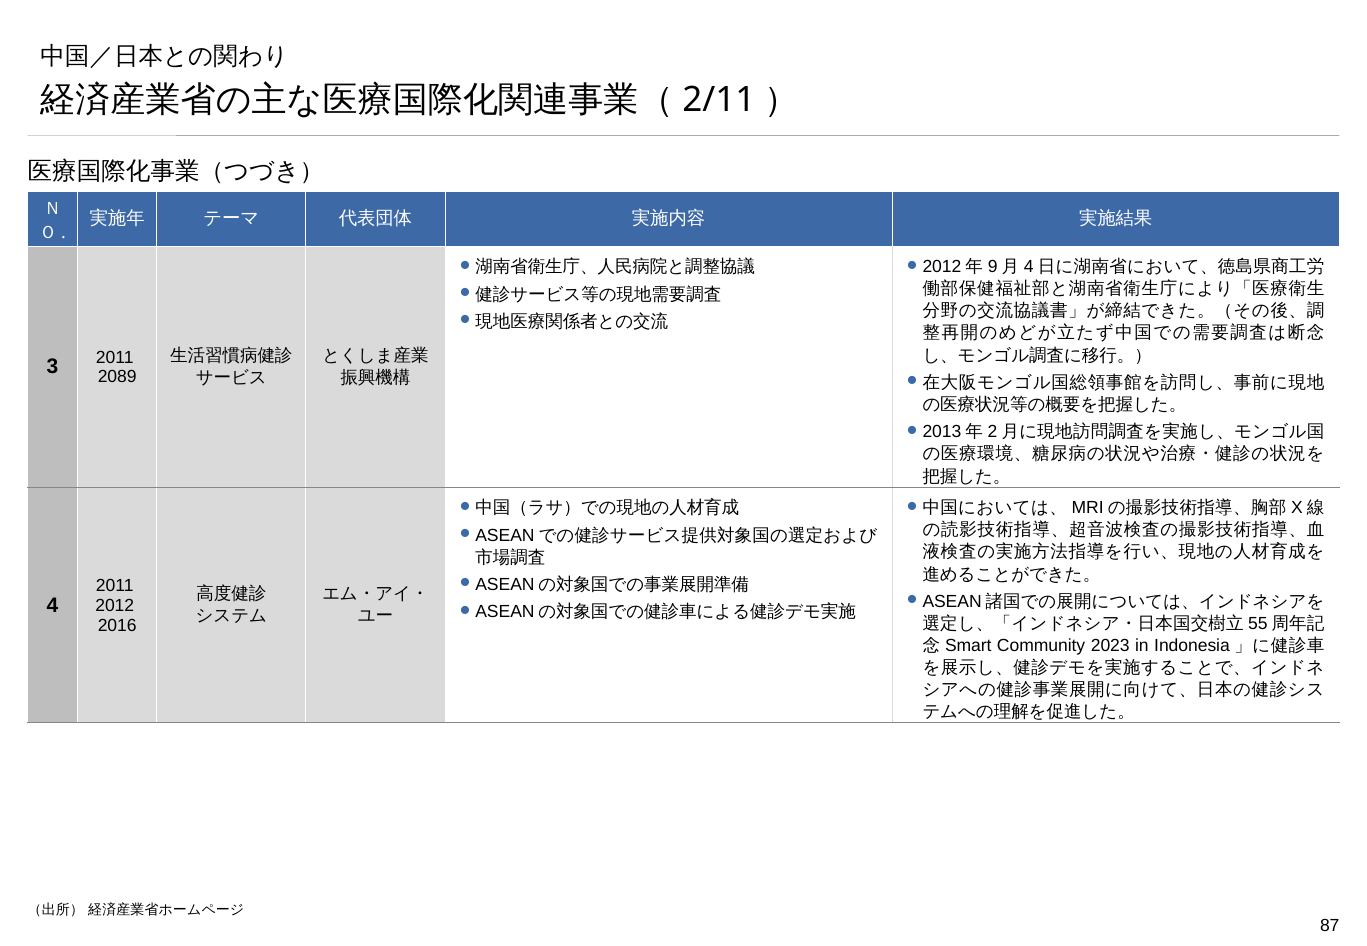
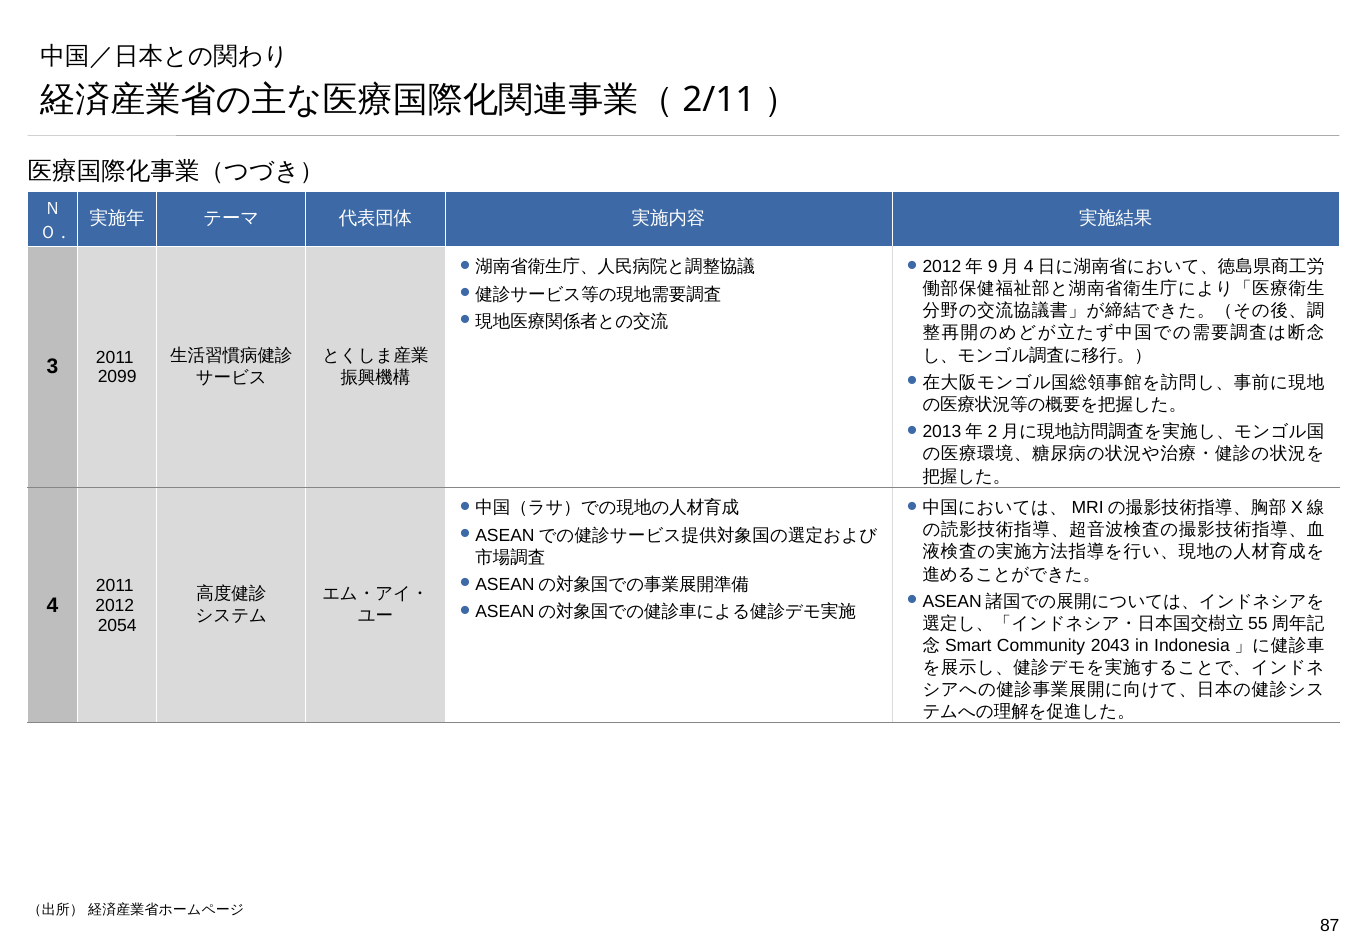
2089: 2089 -> 2099 (117, 377)
2016: 2016 -> 2054 (117, 625)
2023: 2023 -> 2043 (1110, 646)
